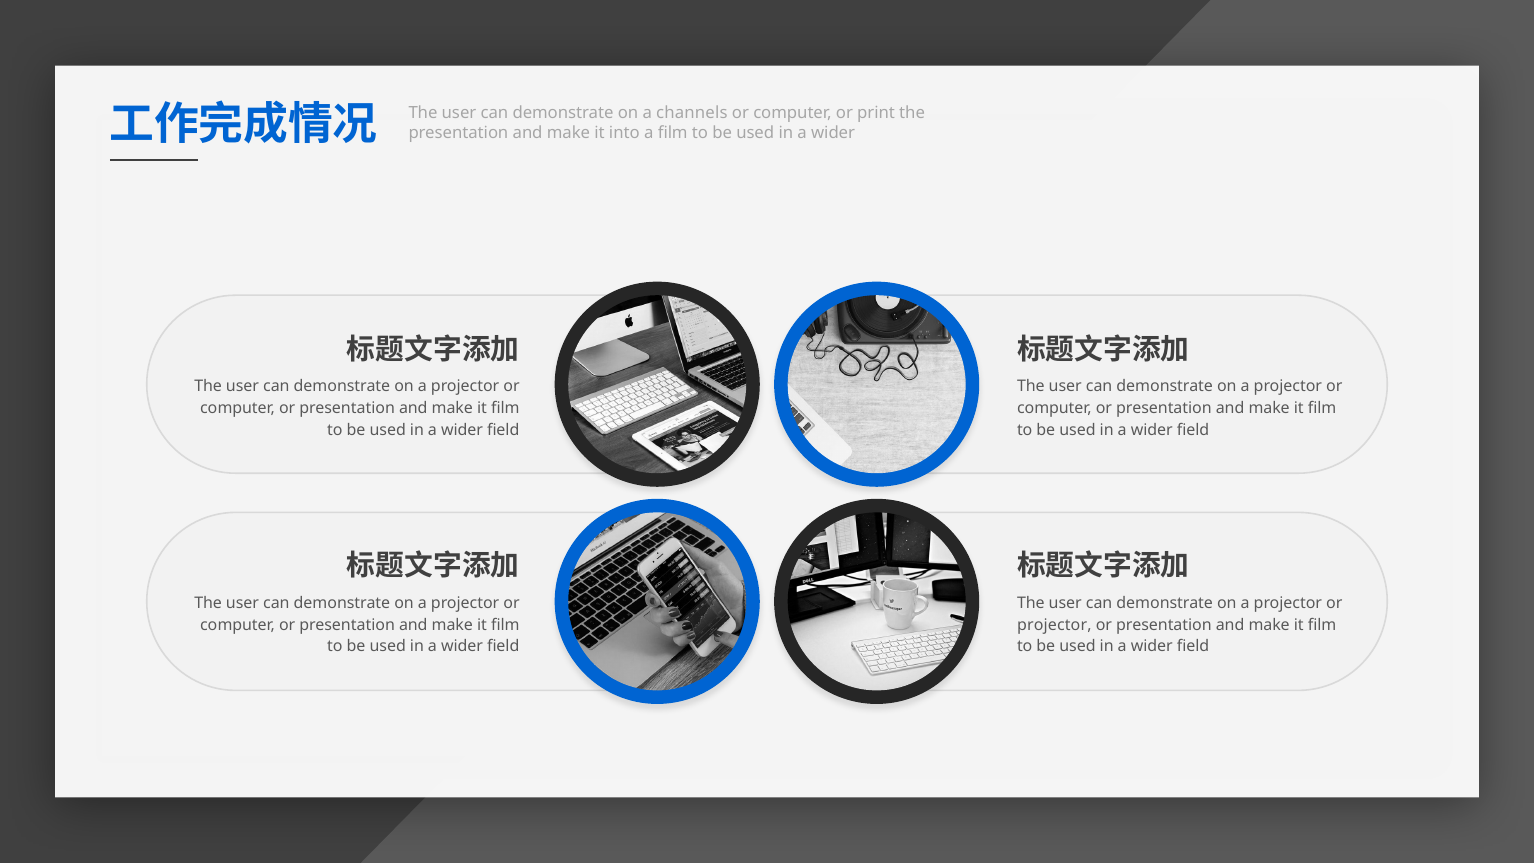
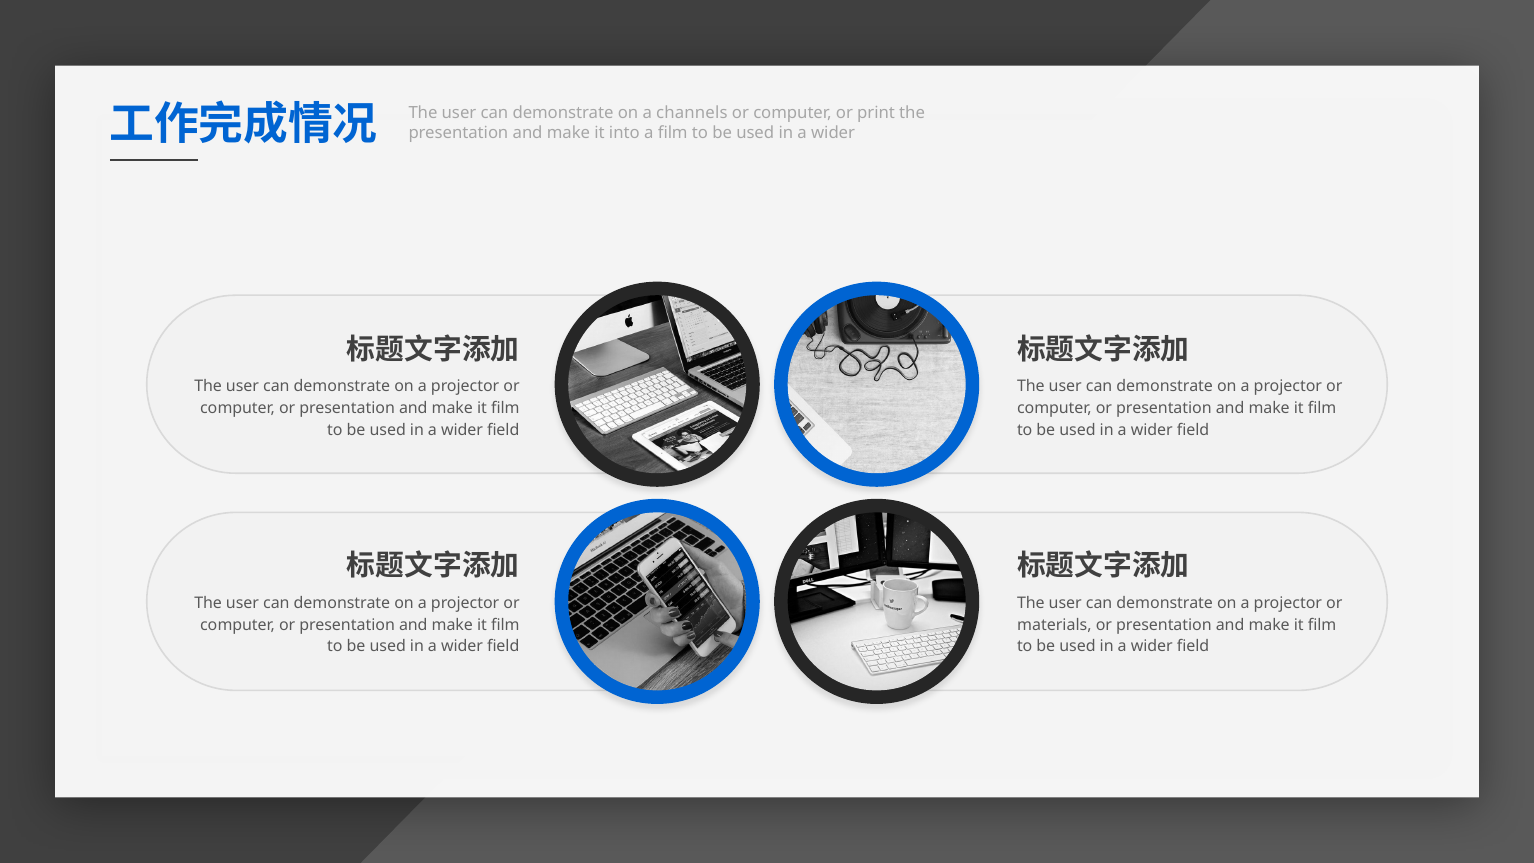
projector: projector -> materials (1054, 625)
